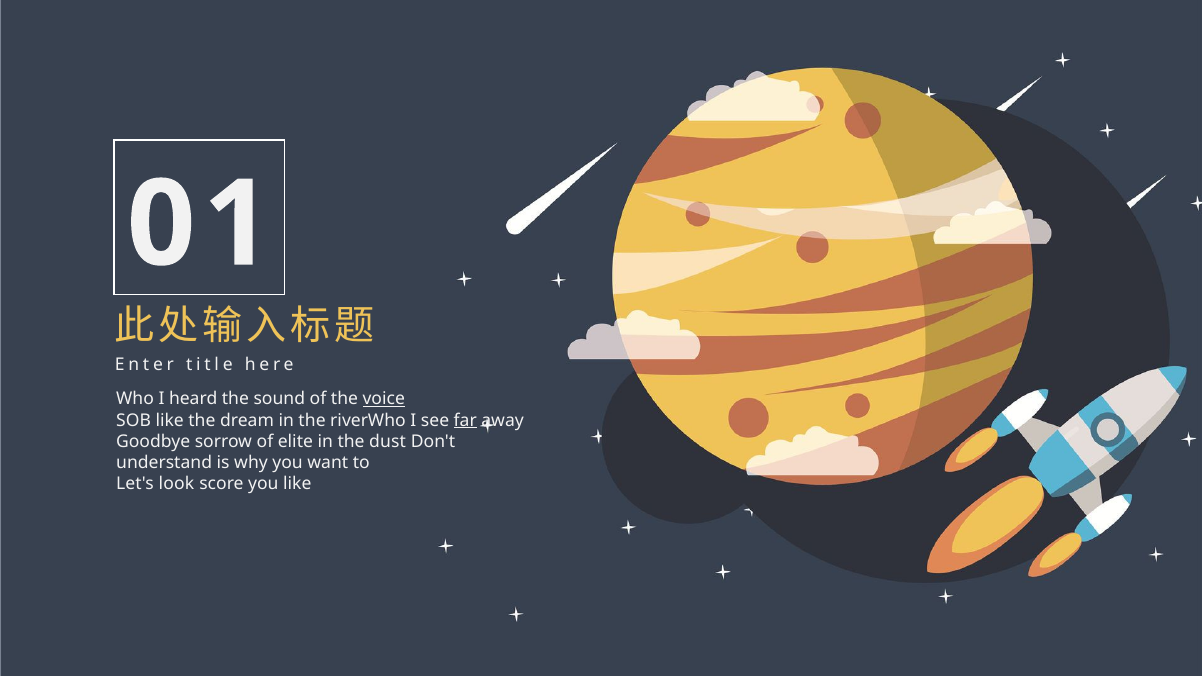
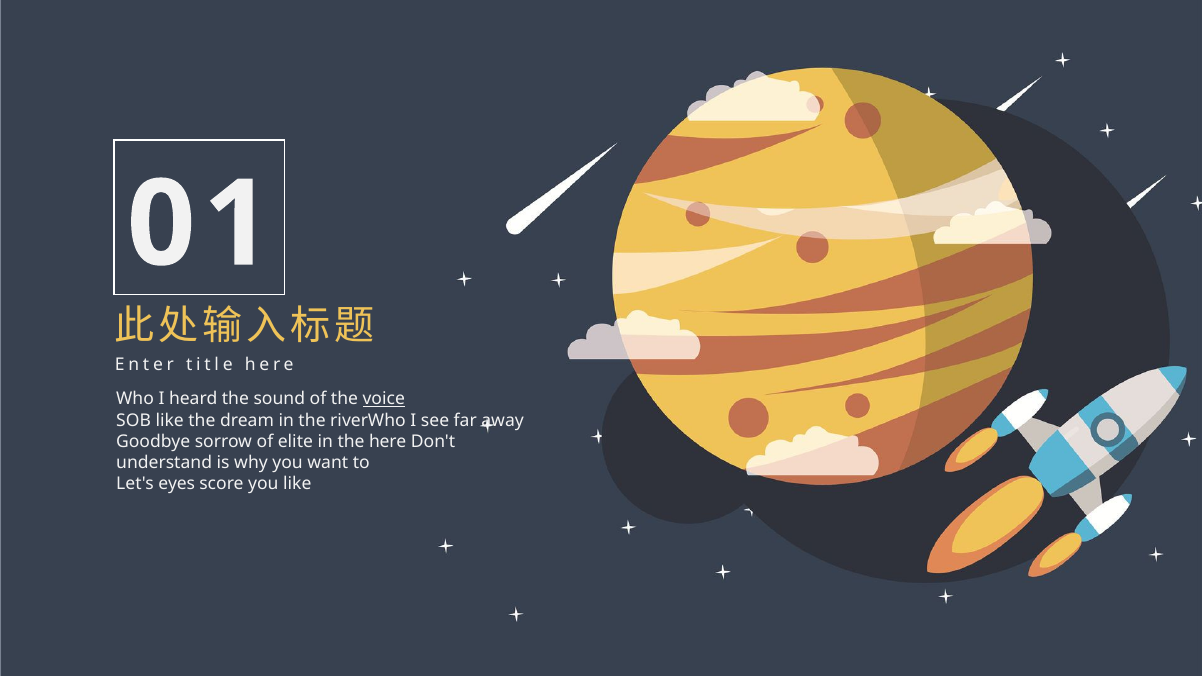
far underline: present -> none (465, 420)
the dust: dust -> here (388, 441)
look: look -> eyes (177, 483)
